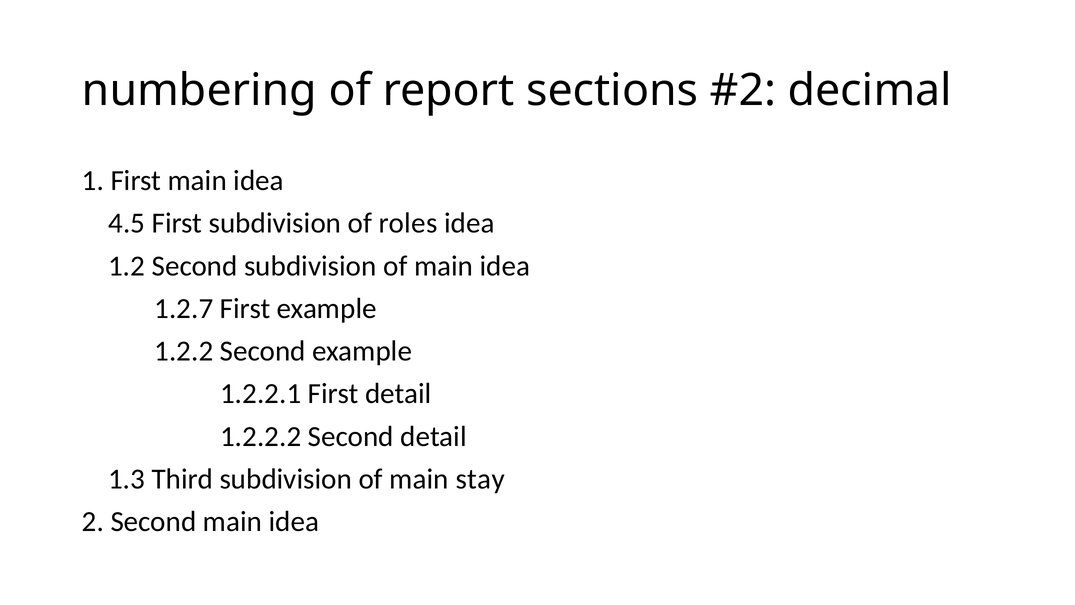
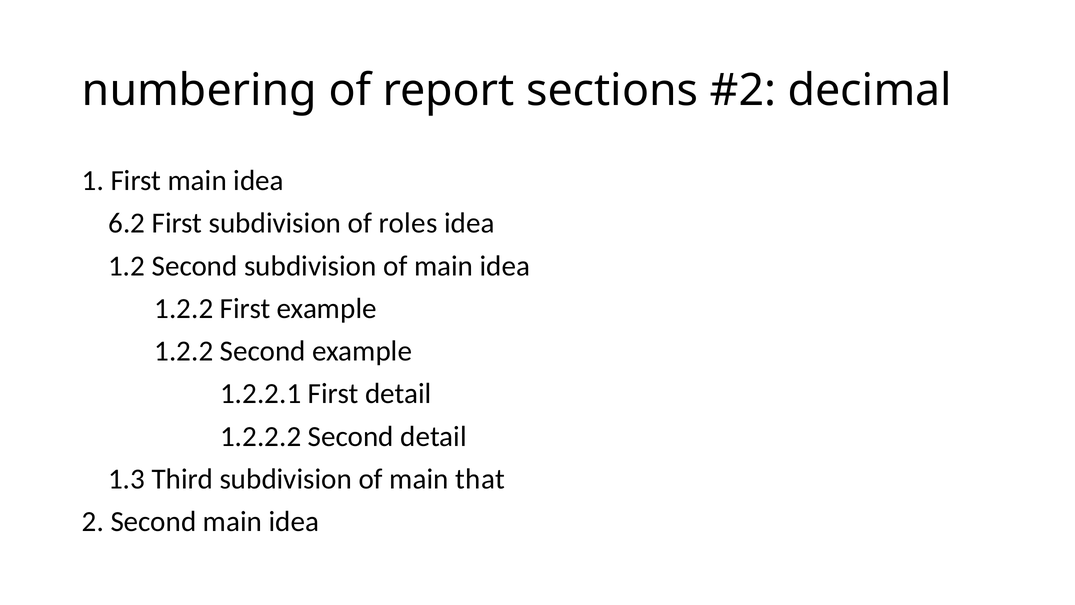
4.5: 4.5 -> 6.2 (127, 223)
1.2.7: 1.2.7 -> 1.2.2 (184, 308)
stay: stay -> that (480, 479)
